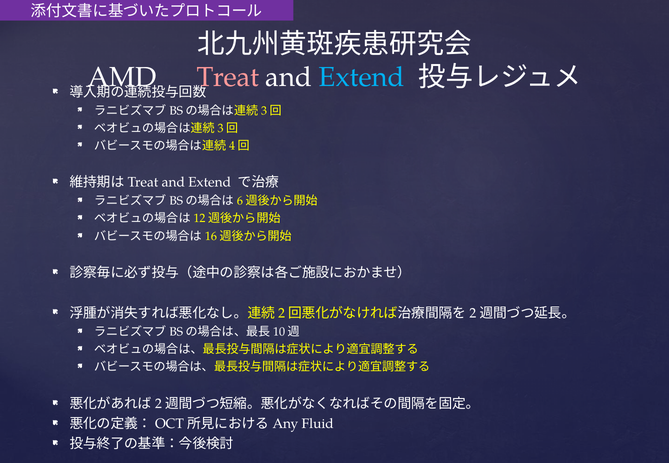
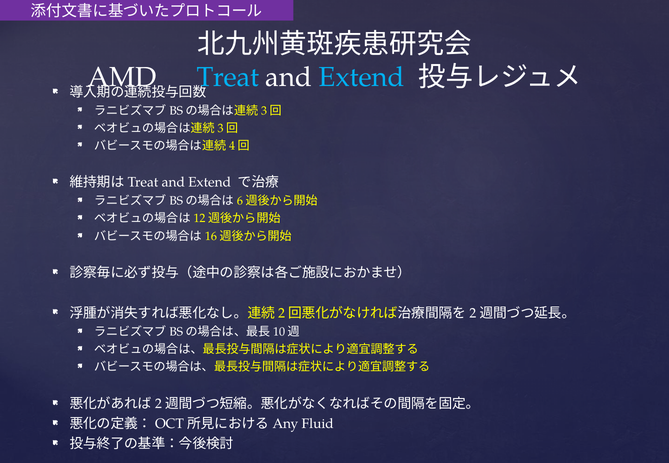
Treat colour: pink -> light blue (228, 77)
